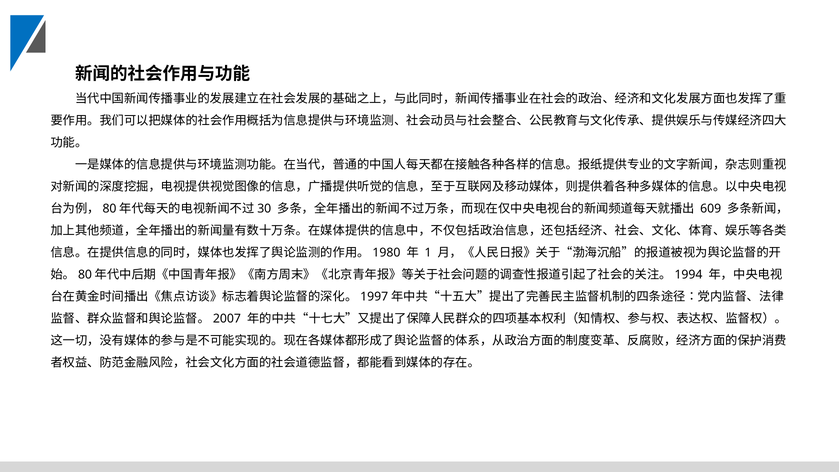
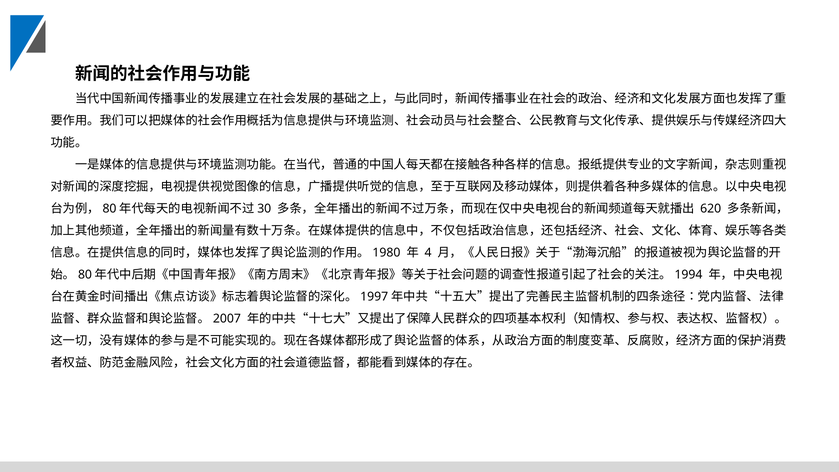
609: 609 -> 620 (711, 209)
1: 1 -> 4 (428, 253)
